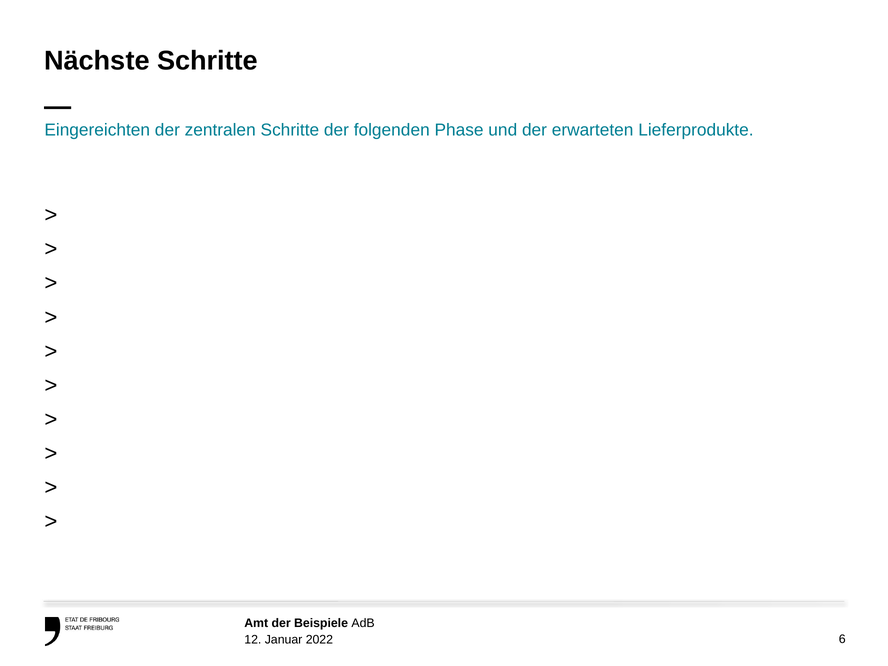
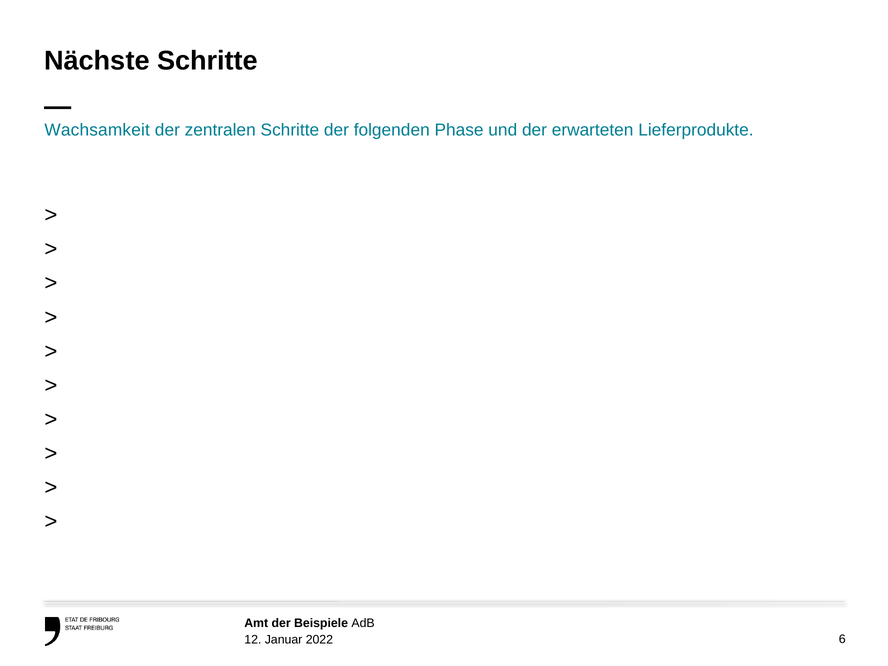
Eingereichten: Eingereichten -> Wachsamkeit (97, 130)
